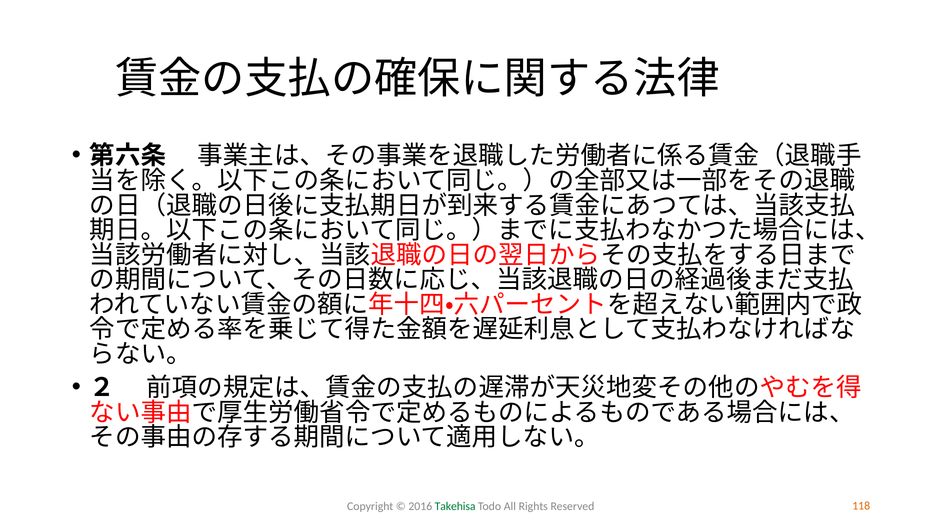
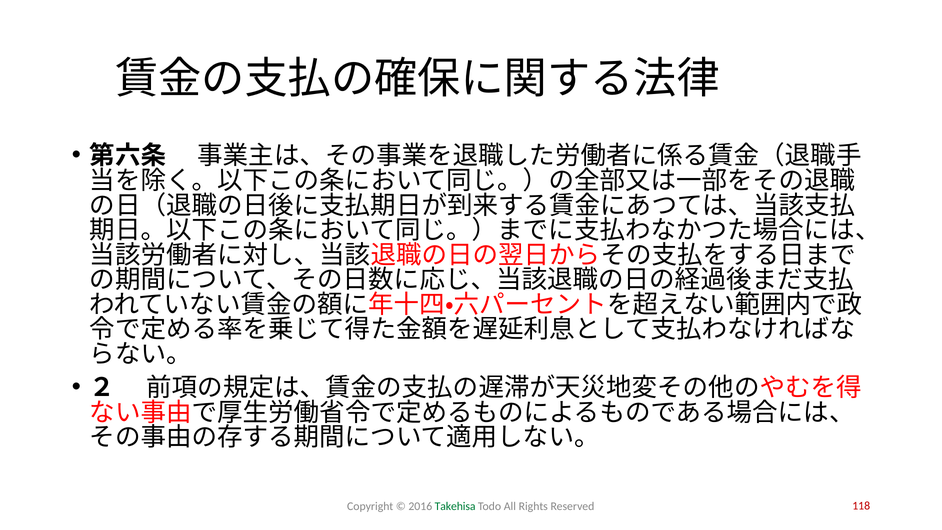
118 colour: orange -> red (861, 506)
